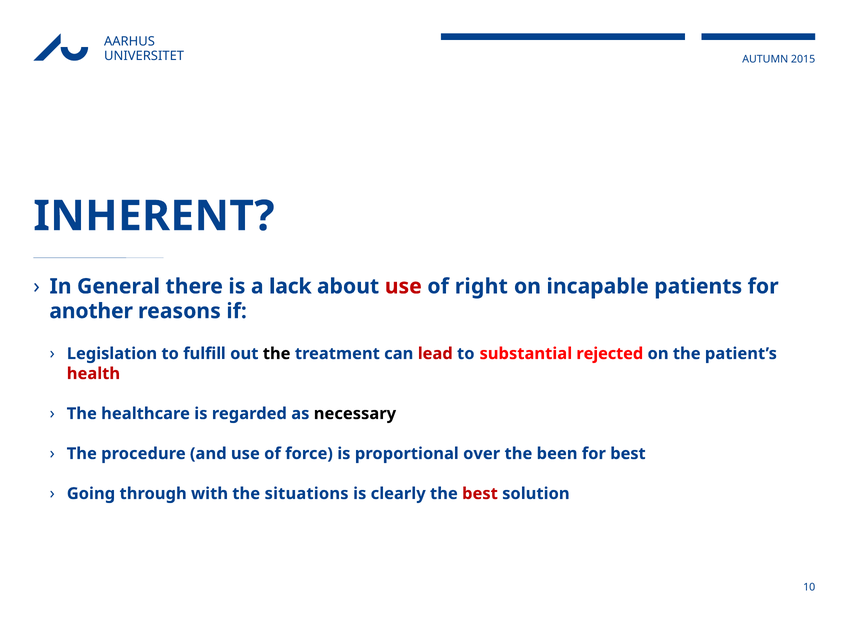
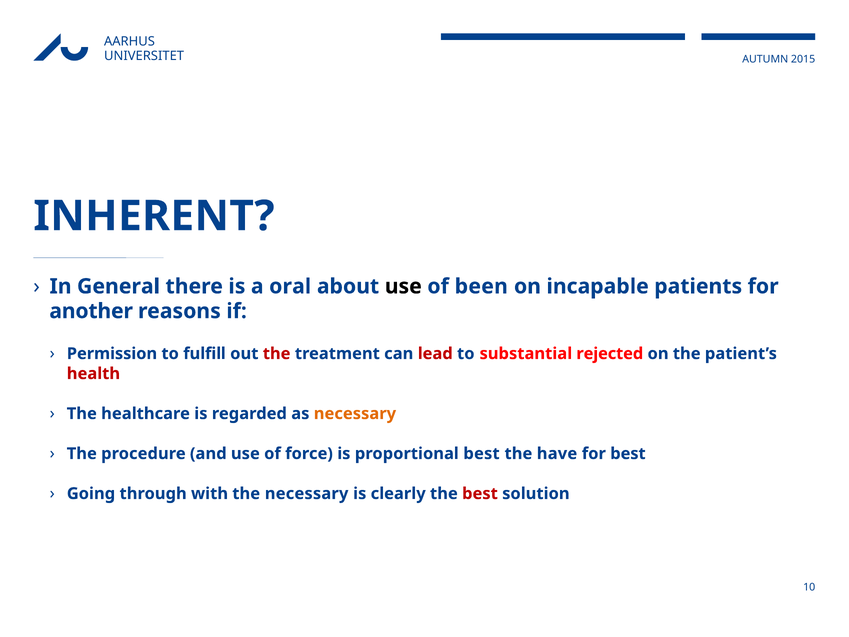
lack: lack -> oral (290, 286)
use colour: red -> black (403, 286)
right: right -> been (481, 286)
Legislation: Legislation -> Permission (112, 354)
the colour: black -> red (277, 354)
necessary colour: black -> orange (355, 413)
proportional over: over -> best (482, 453)
been: been -> have (557, 453)
the situations: situations -> necessary (307, 493)
